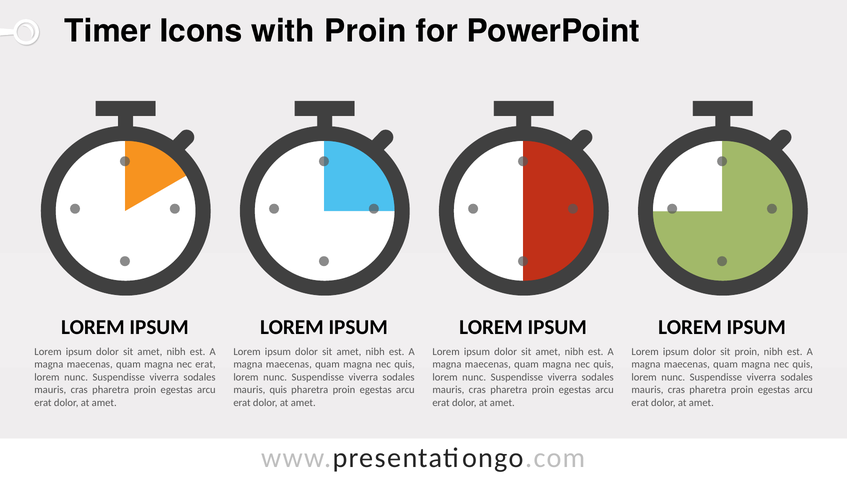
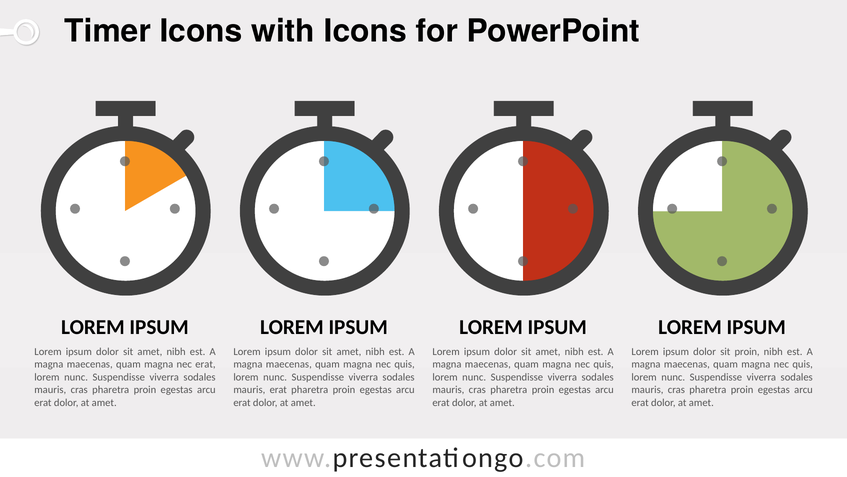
with Proin: Proin -> Icons (365, 31)
mauris quis: quis -> erat (278, 389)
